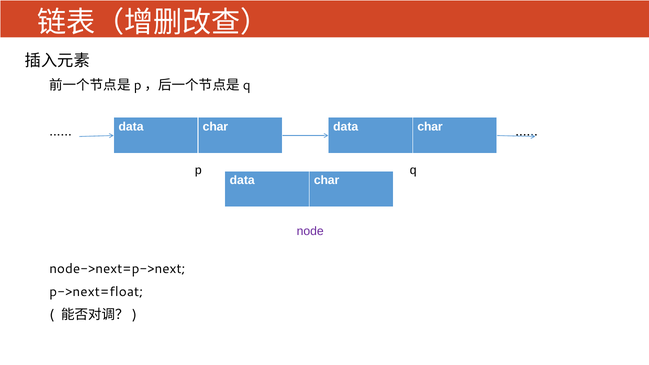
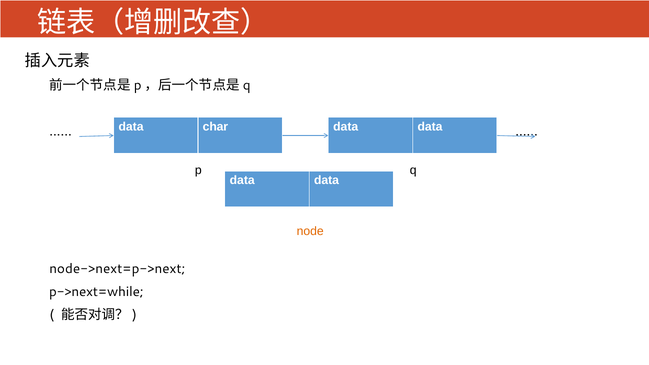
char: char -> data (430, 127)
char: char -> data (327, 180)
node colour: purple -> orange (310, 231)
p->next=float: p->next=float -> p->next=while (96, 292)
